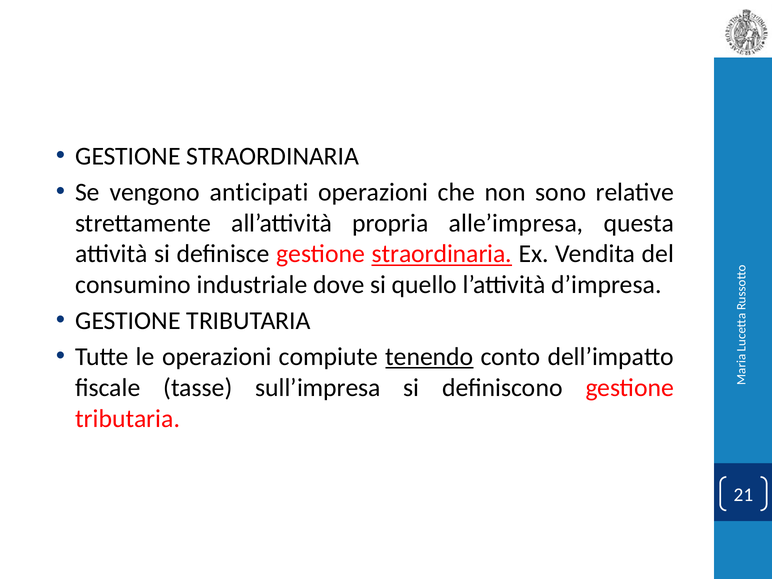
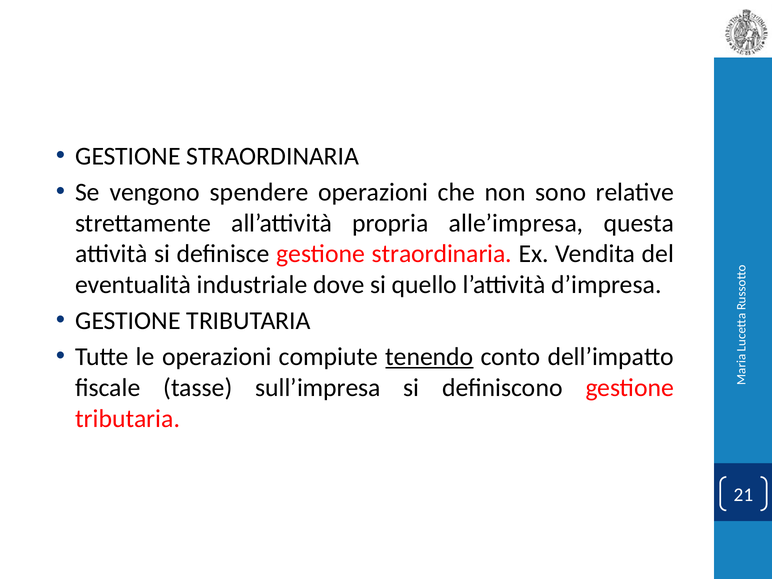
anticipati: anticipati -> spendere (259, 192)
straordinaria underline: present -> none (442, 254)
consumino: consumino -> eventualità (133, 285)
